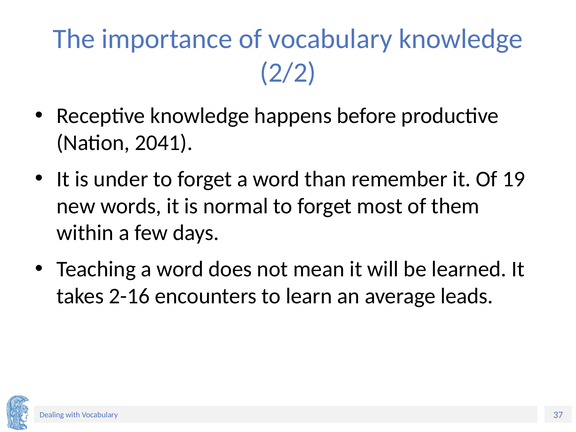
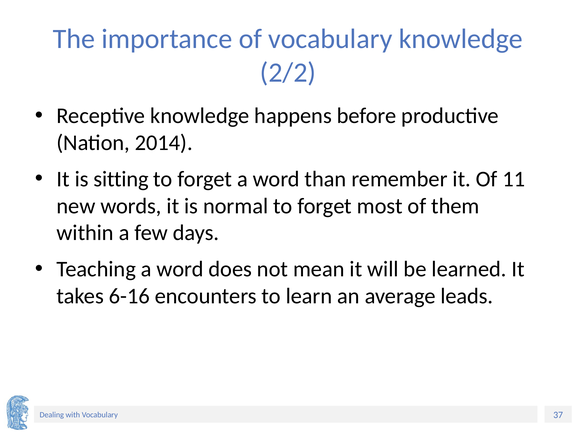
2041: 2041 -> 2014 (164, 143)
under: under -> sitting (121, 179)
19: 19 -> 11 (514, 179)
2-16: 2-16 -> 6-16 (129, 296)
